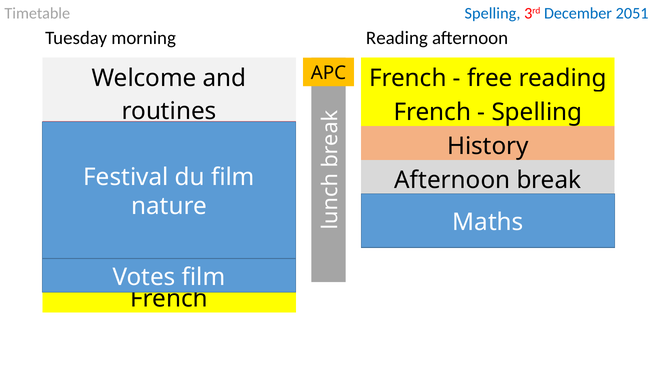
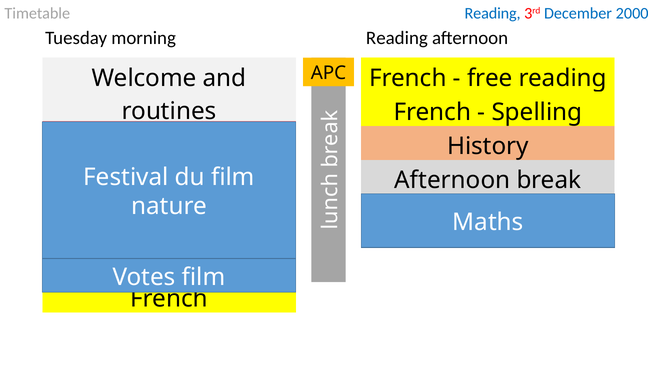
Timetable Spelling: Spelling -> Reading (493, 13)
2051: 2051 -> 2000 (632, 13)
